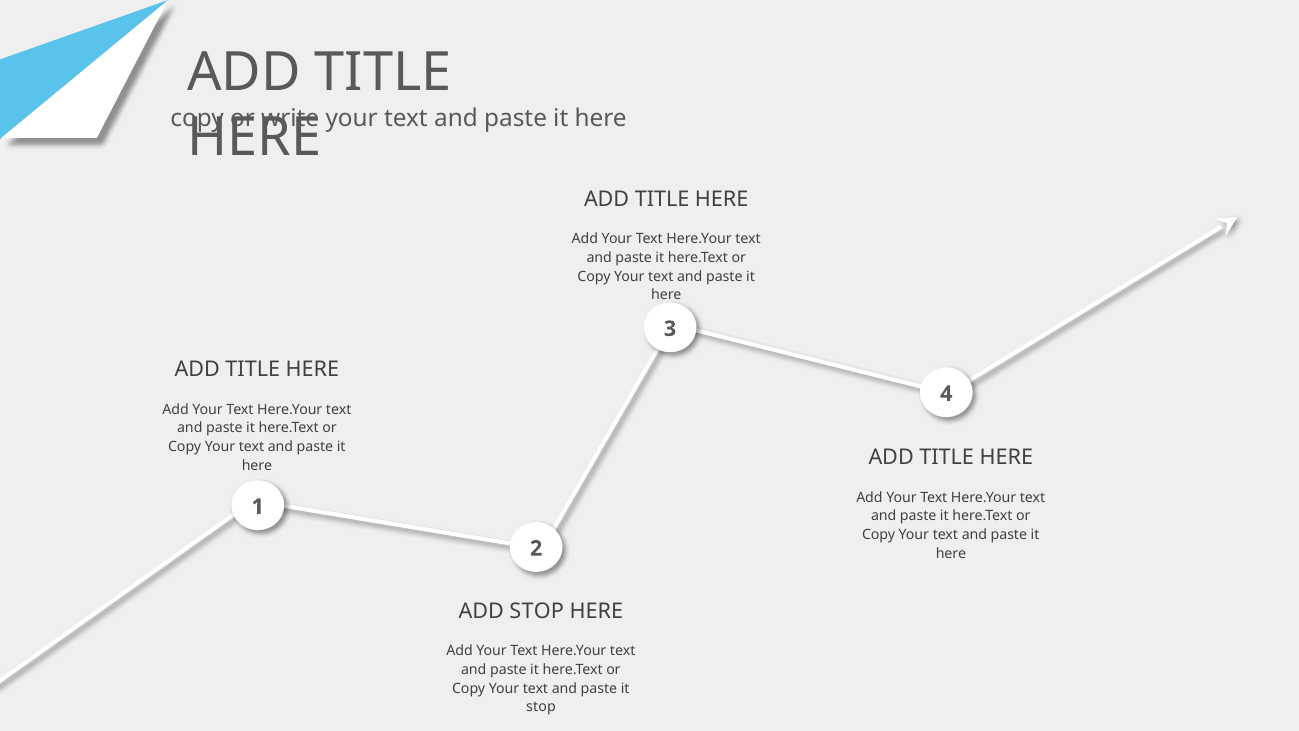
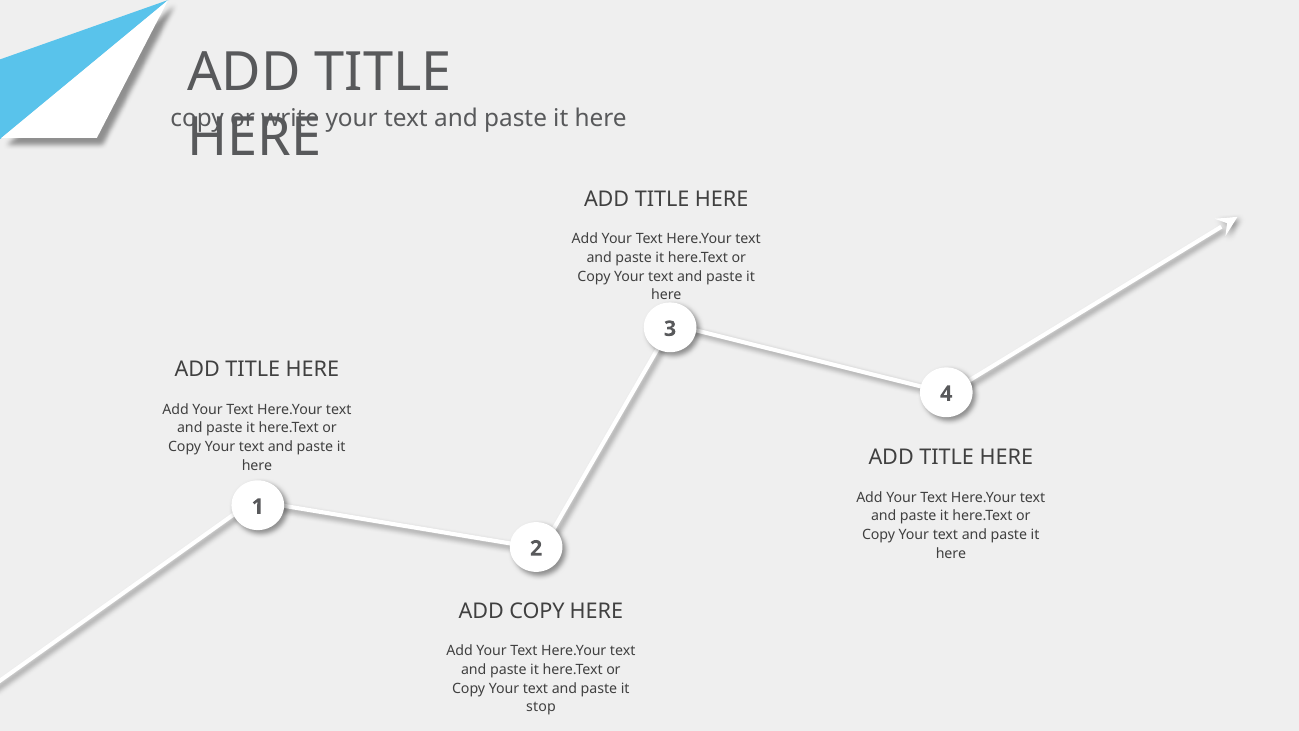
ADD STOP: STOP -> COPY (537, 611)
